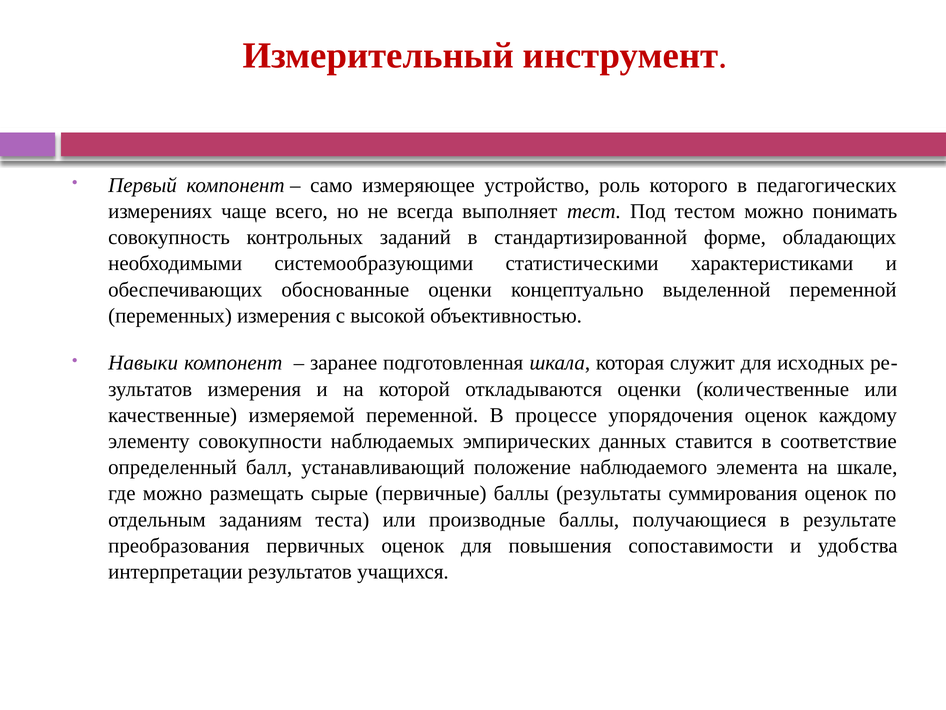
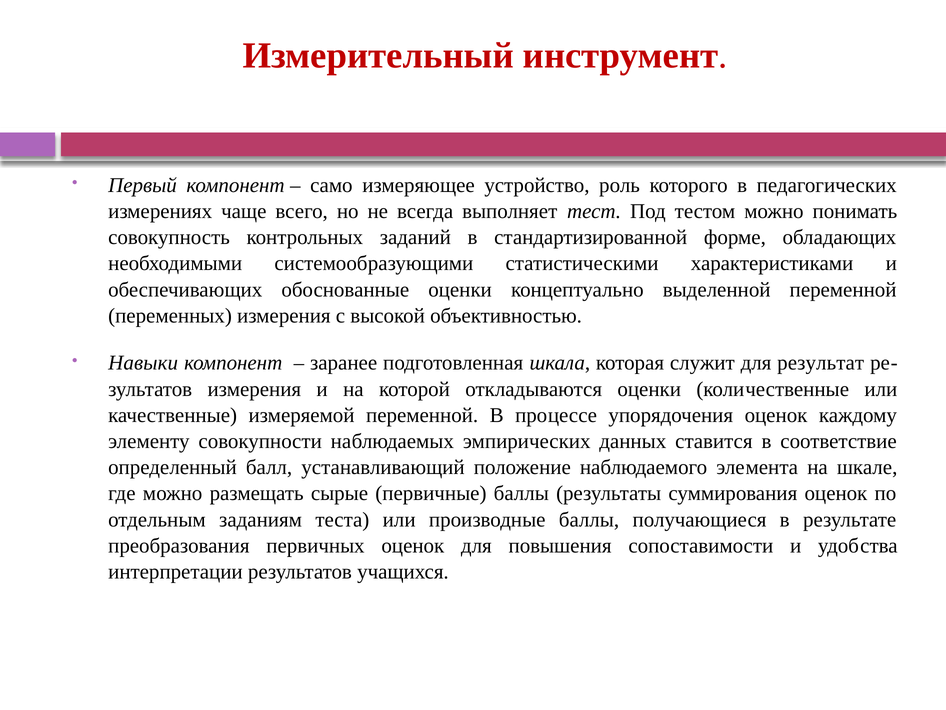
исходных: исходных -> результат (821, 363)
